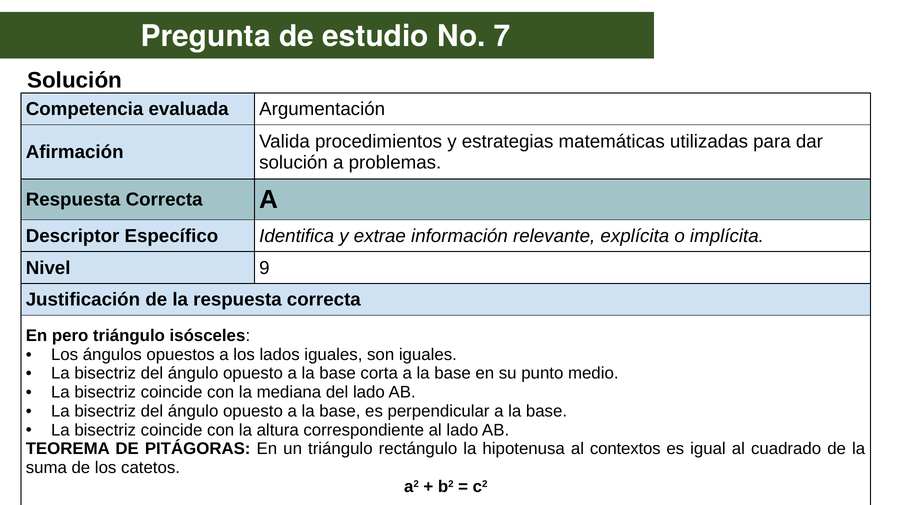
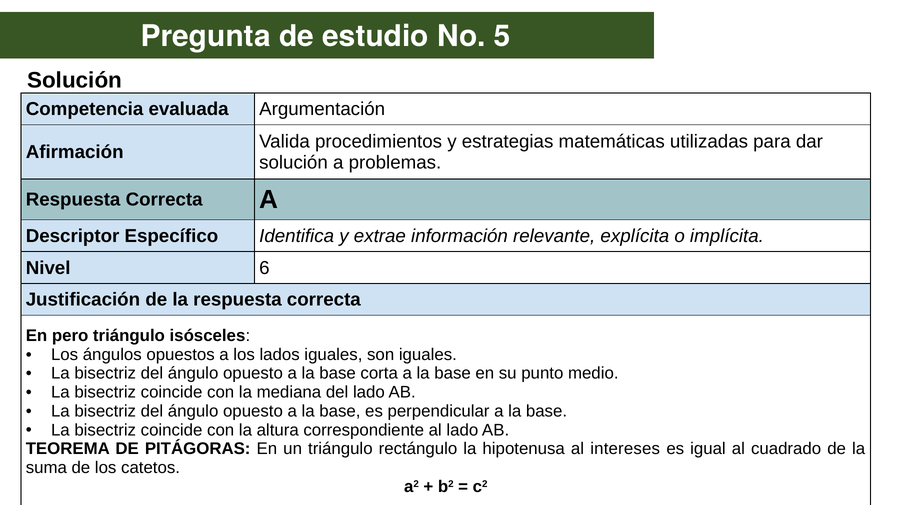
7: 7 -> 5 (502, 36)
9: 9 -> 6 (264, 268)
contextos: contextos -> intereses (625, 449)
